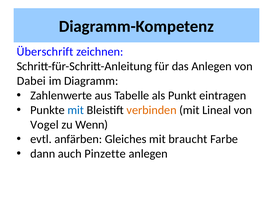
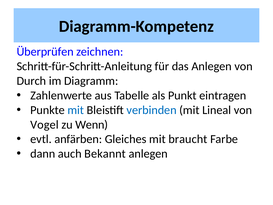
Überschrift: Überschrift -> Überprüfen (45, 52)
Dabei: Dabei -> Durch (31, 81)
verbinden colour: orange -> blue (152, 110)
Pinzette: Pinzette -> Bekannt (105, 154)
